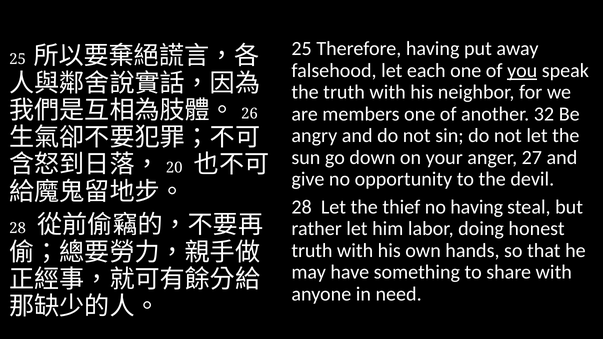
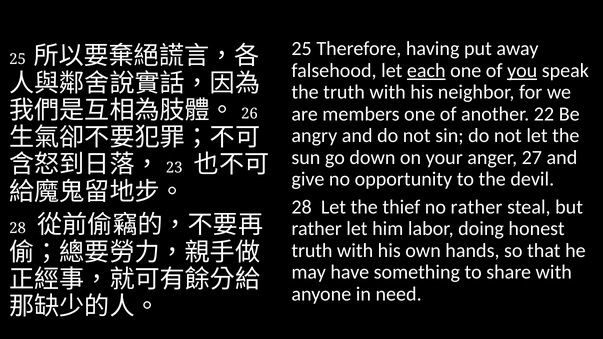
each underline: none -> present (426, 71)
32: 32 -> 22 (544, 114)
20: 20 -> 23 (174, 168)
no having: having -> rather (477, 207)
